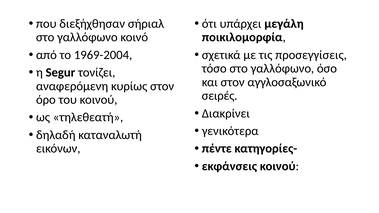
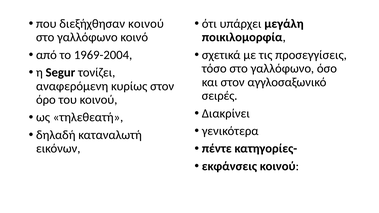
διεξήχθησαν σήριαλ: σήριαλ -> κοινού (146, 24)
